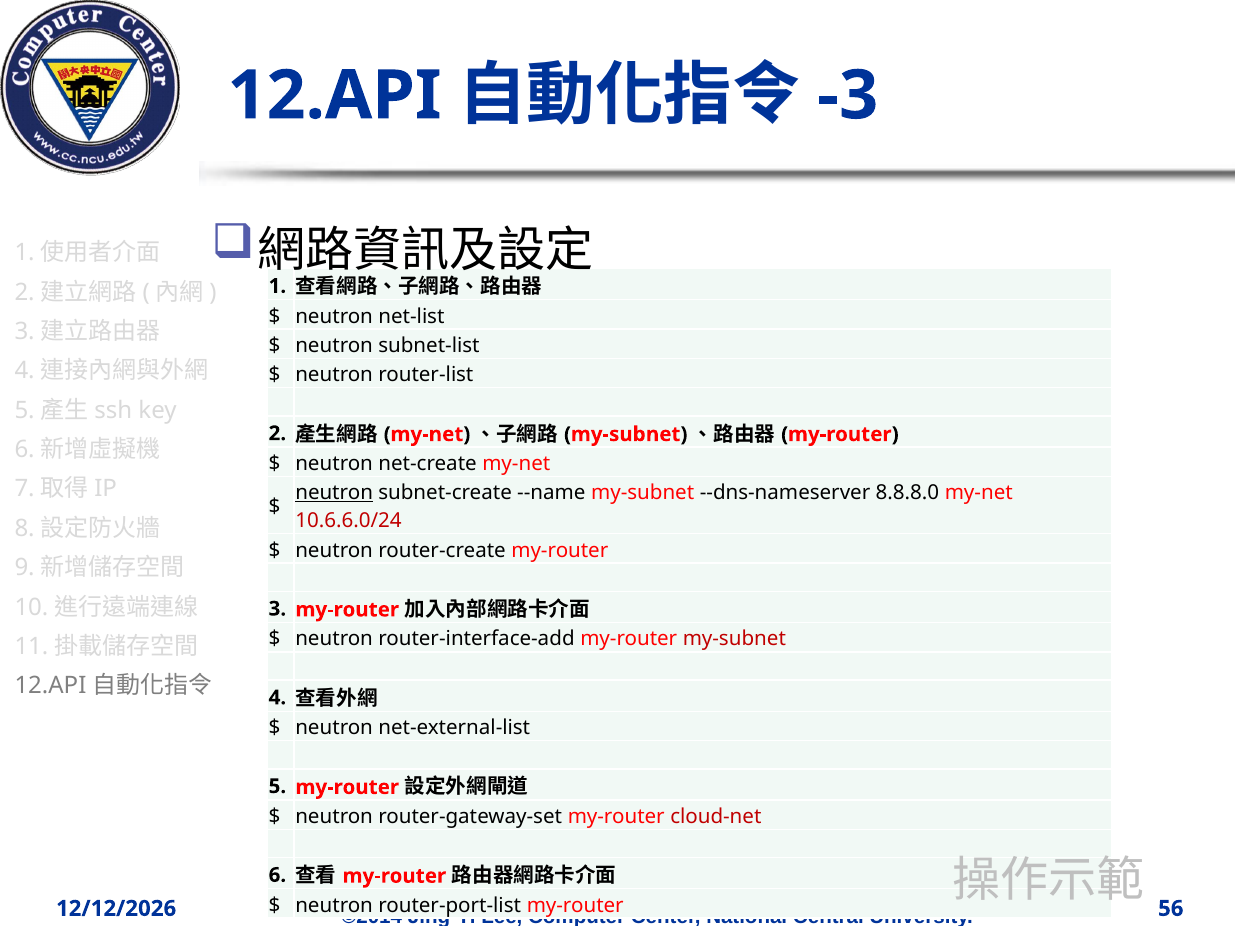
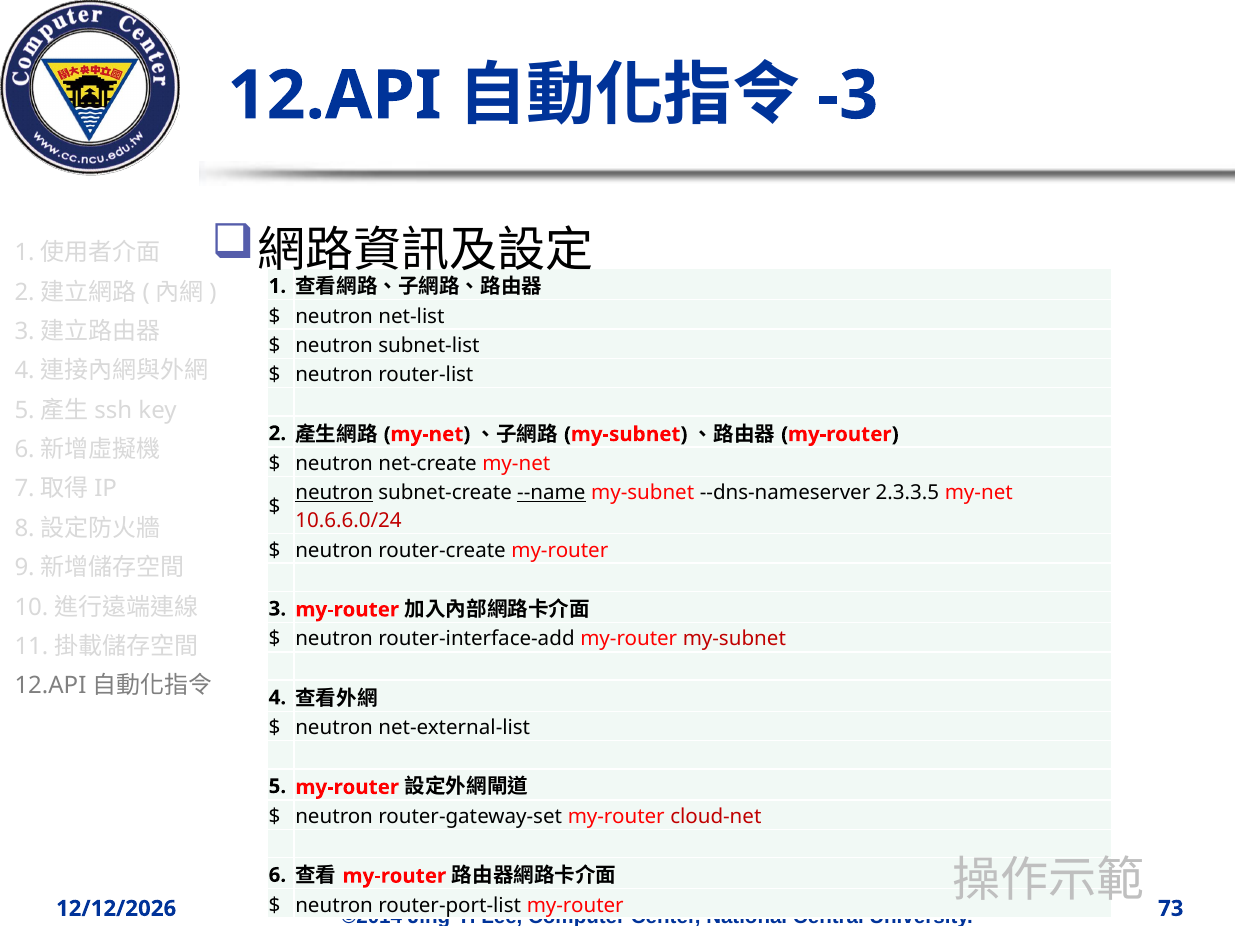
--name underline: none -> present (551, 493)
8.8.8.0: 8.8.8.0 -> 2.3.3.5 (907, 493)
56: 56 -> 73 (1171, 909)
